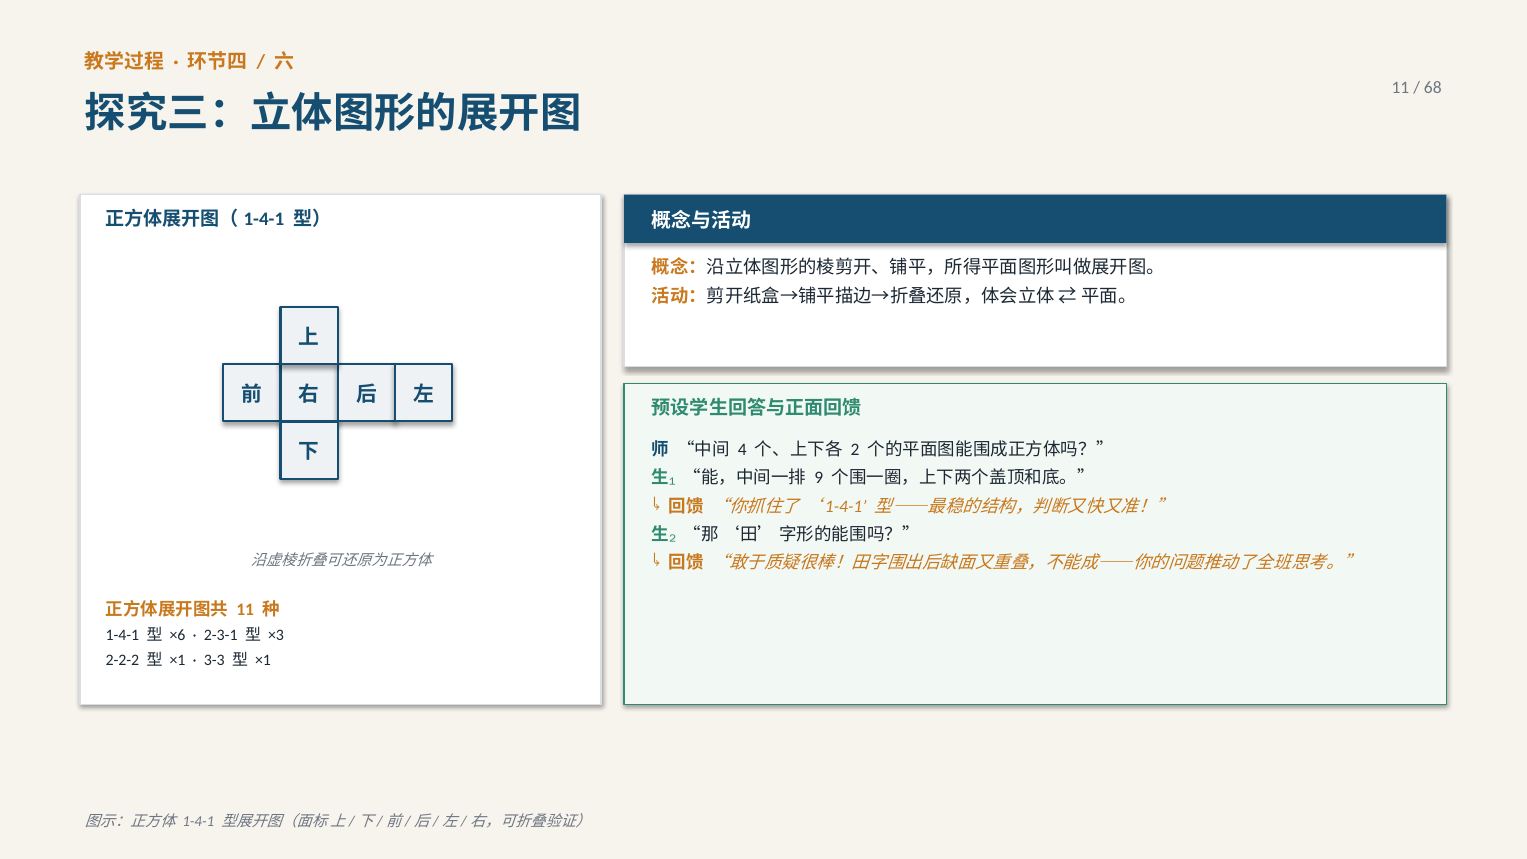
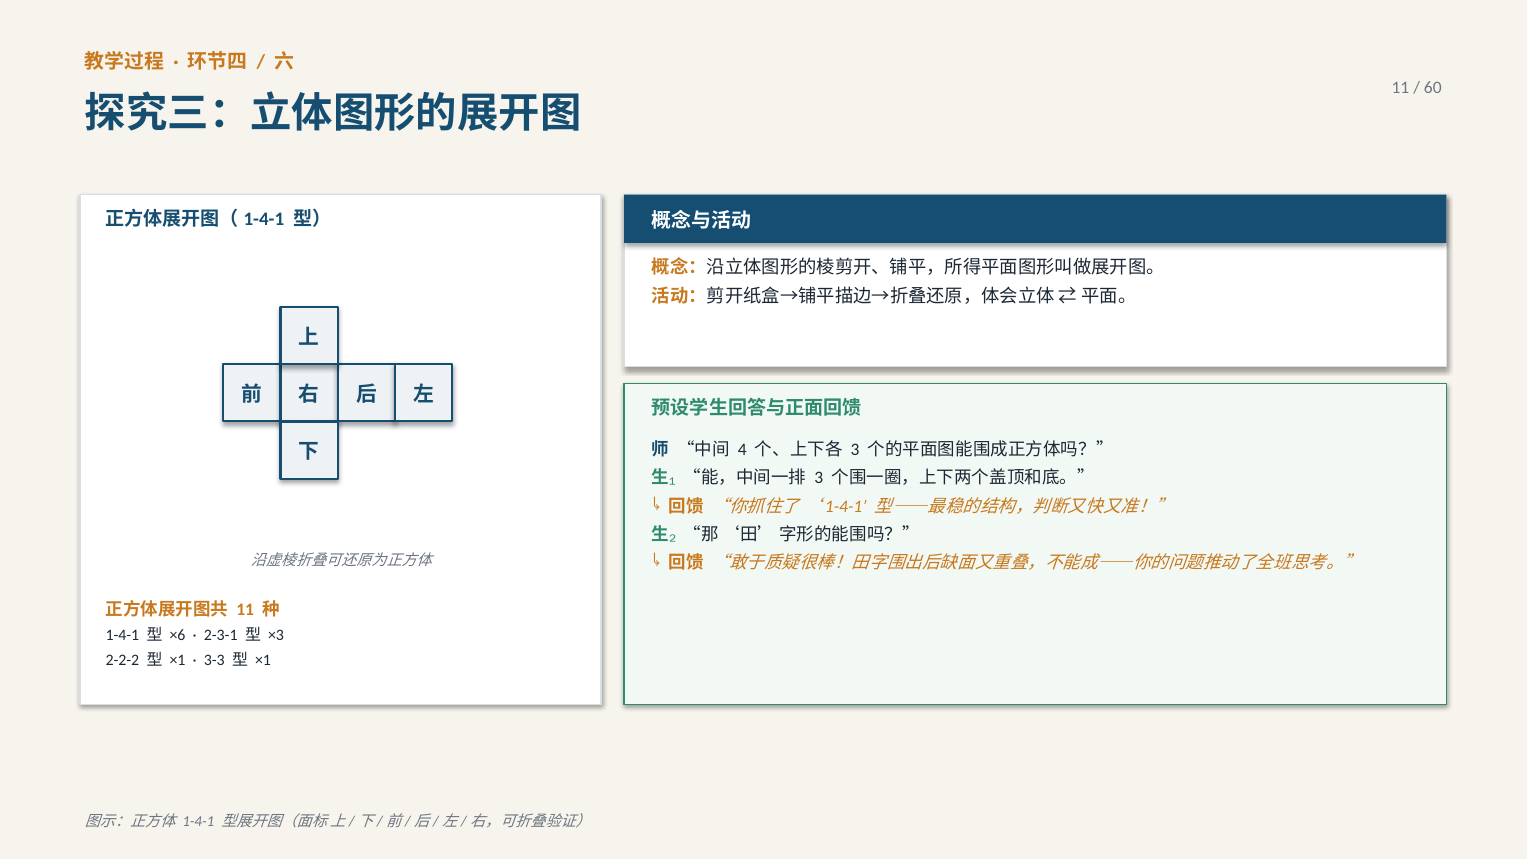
68: 68 -> 60 (1433, 88)
2: 2 -> 3 (855, 450)
9: 9 -> 3 (819, 478)
